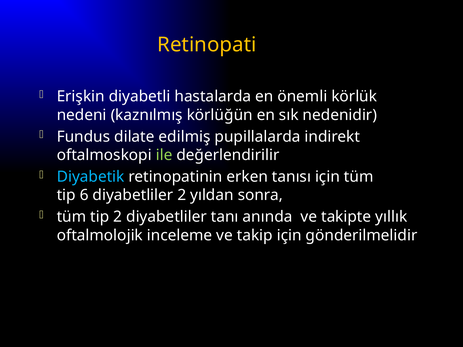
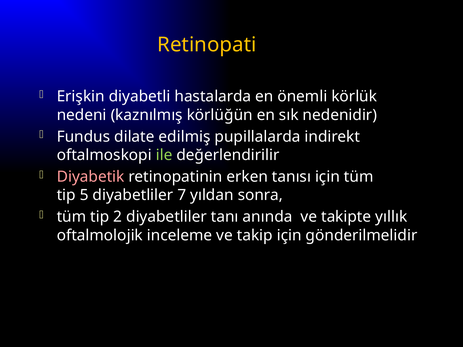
Diyabetik colour: light blue -> pink (91, 177)
6: 6 -> 5 (84, 195)
diyabetliler 2: 2 -> 7 (182, 195)
